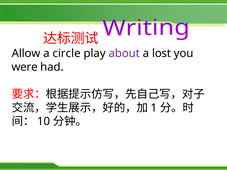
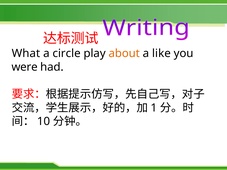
Allow: Allow -> What (26, 53)
about colour: purple -> orange (124, 53)
lost: lost -> like (161, 53)
